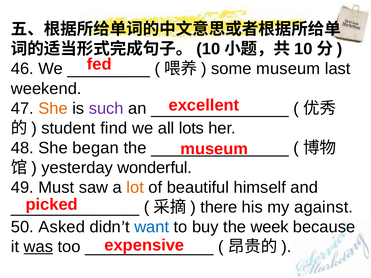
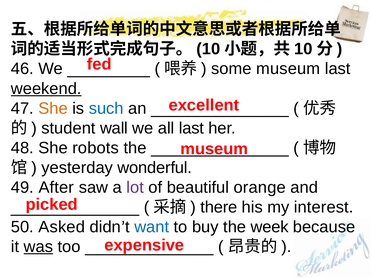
weekend underline: none -> present (46, 89)
such colour: purple -> blue (106, 108)
find: find -> wall (114, 128)
all lots: lots -> last (191, 128)
began: began -> robots (96, 148)
Must: Must -> After (56, 188)
lot colour: orange -> purple (135, 188)
himself: himself -> orange (260, 188)
against: against -> interest (324, 207)
